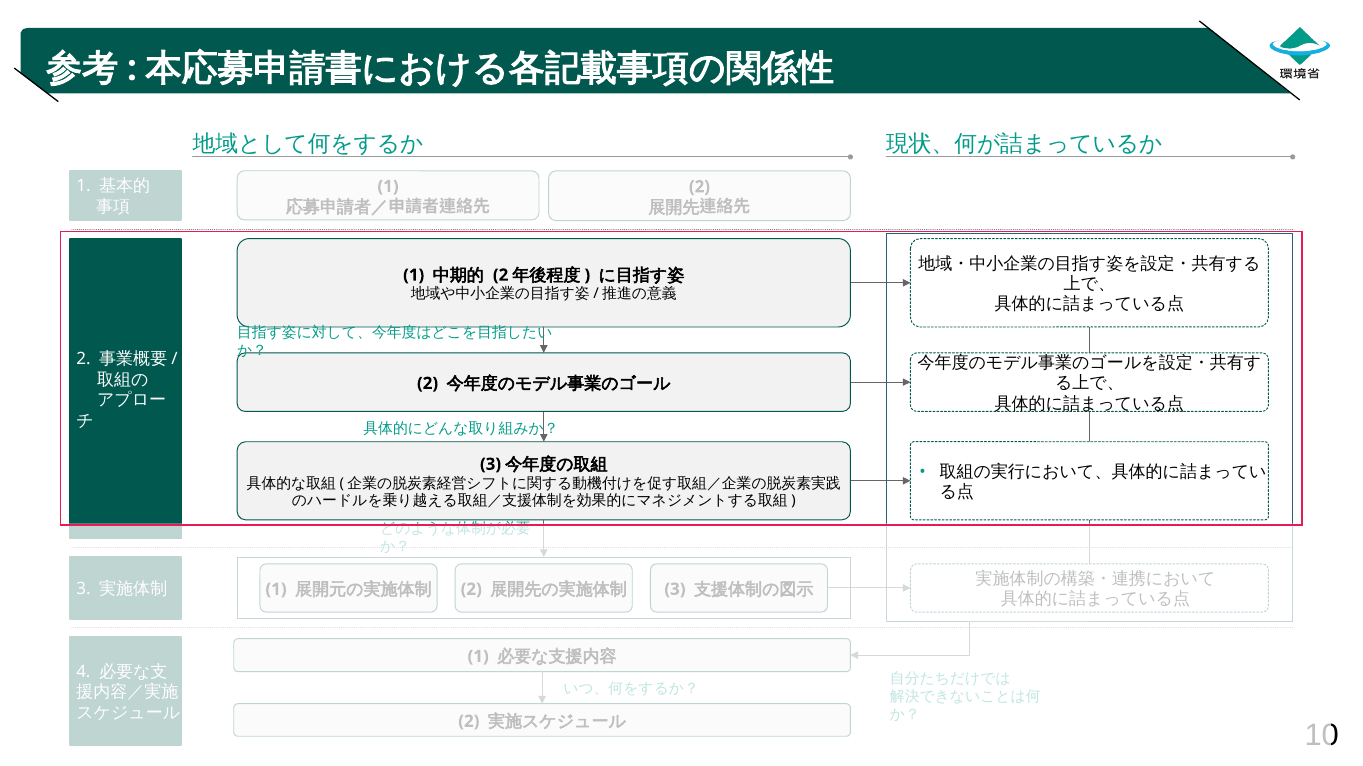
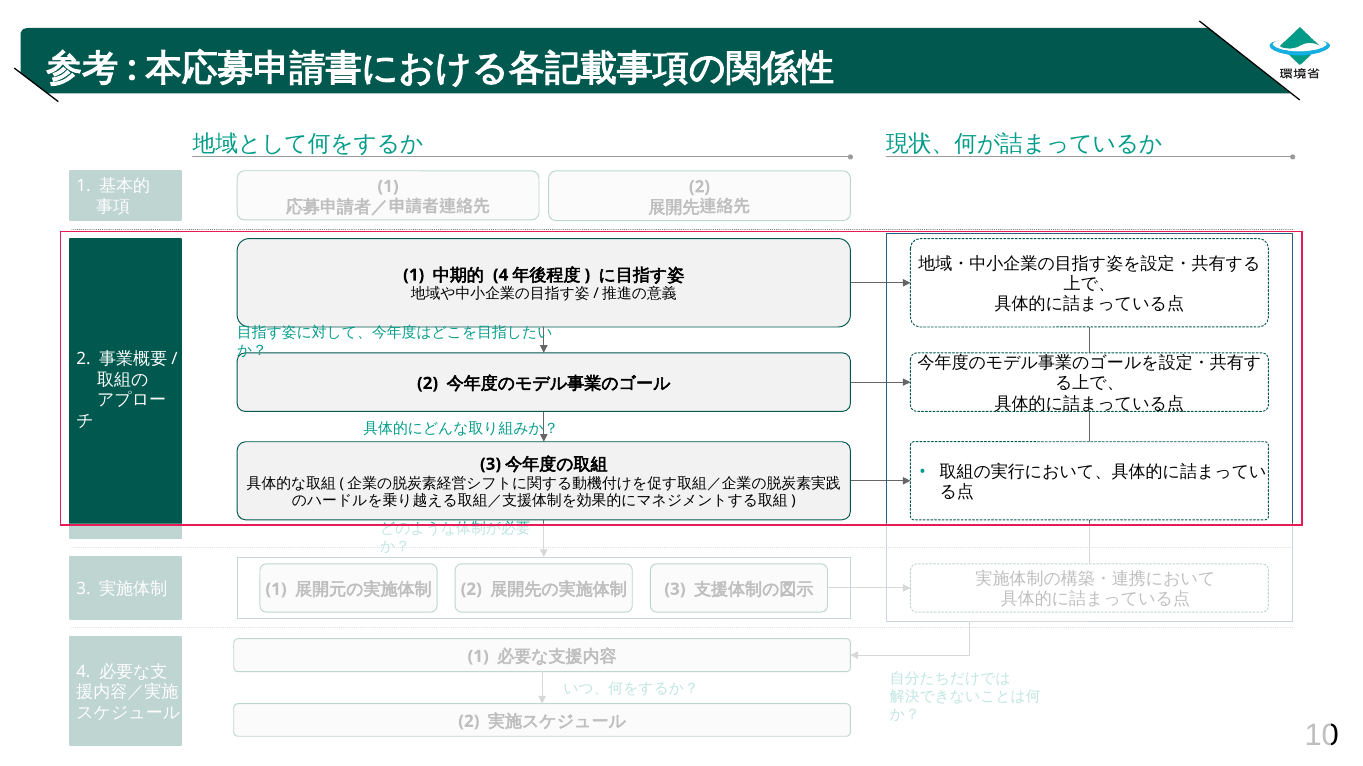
2: 2 -> 4 (501, 275)
